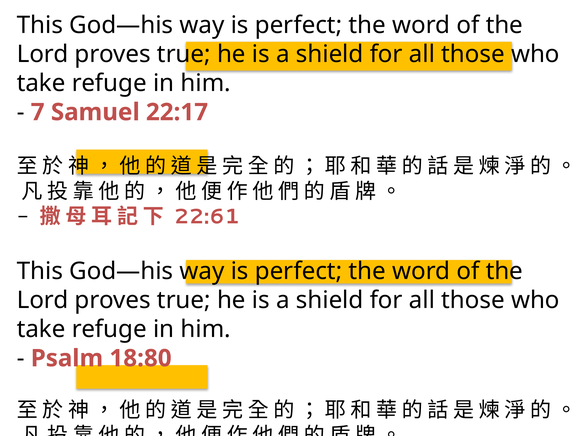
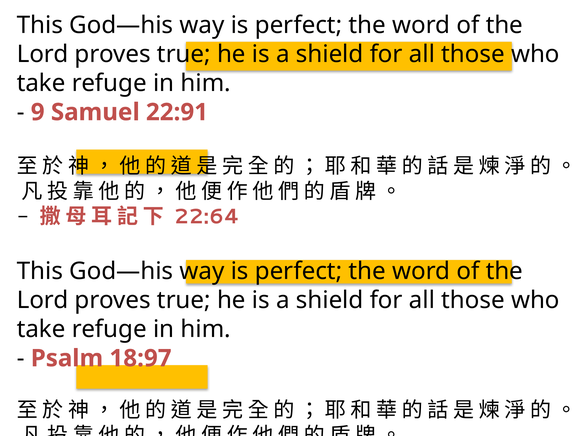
7: 7 -> 9 (38, 112)
22:17: 22:17 -> 22:91 (177, 112)
22:61: 22:61 -> 22:64 (207, 217)
18:80: 18:80 -> 18:97 (141, 358)
